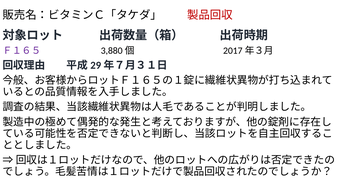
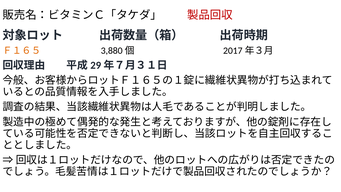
Ｆ１６５ colour: purple -> orange (22, 51)
